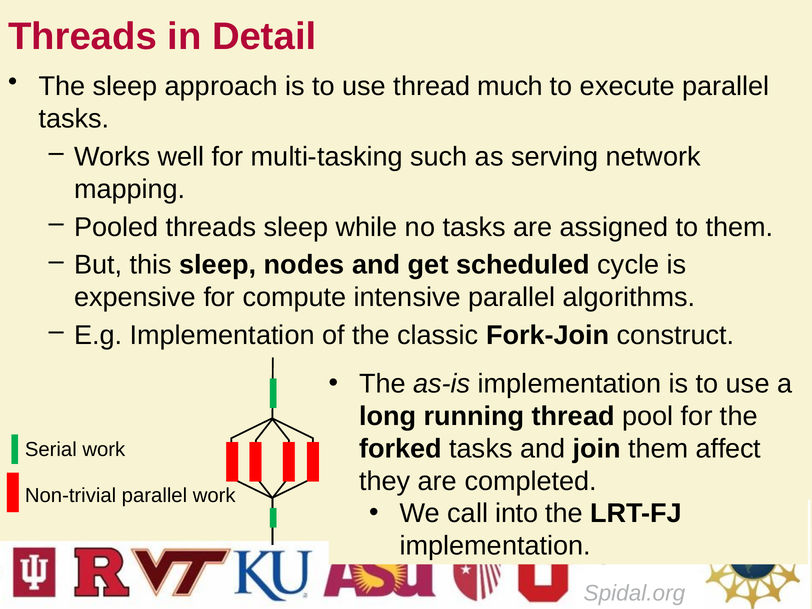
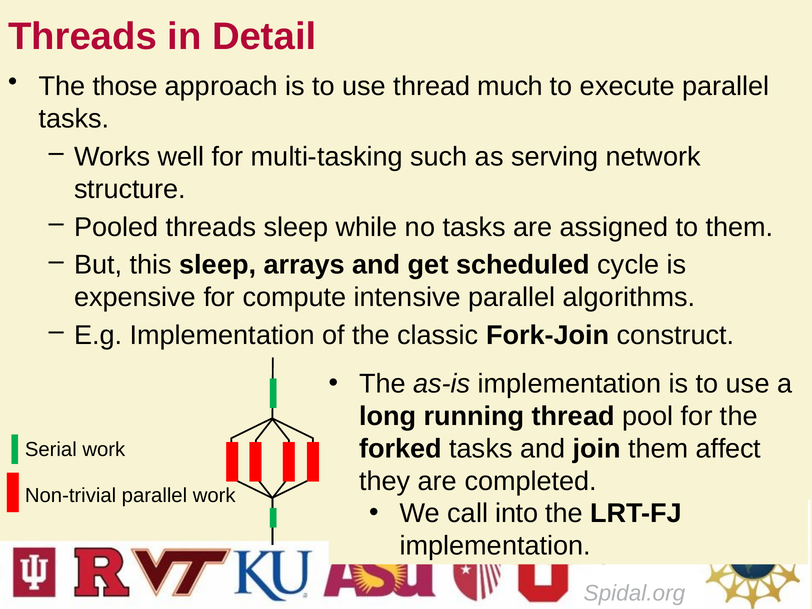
The sleep: sleep -> those (125, 86)
mapping: mapping -> structure (130, 189)
nodes: nodes -> arrays (304, 265)
